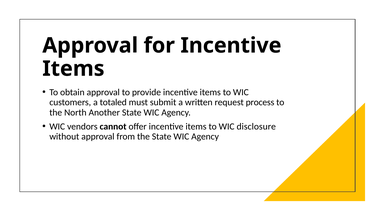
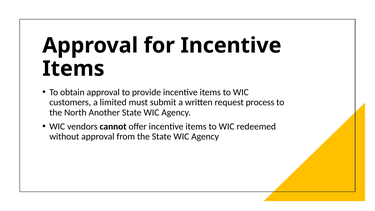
totaled: totaled -> limited (113, 102)
disclosure: disclosure -> redeemed (256, 126)
